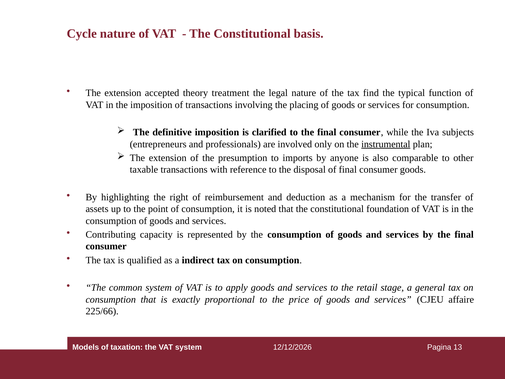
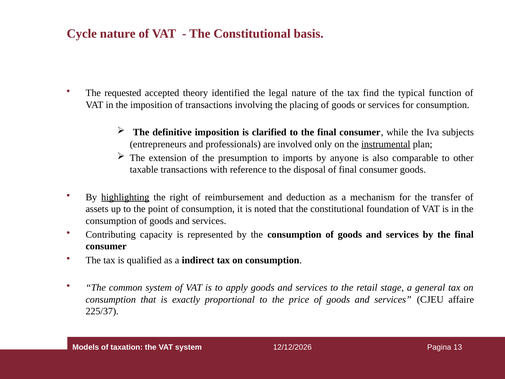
extension: extension -> requested (123, 93)
treatment: treatment -> identified (231, 93)
highlighting underline: none -> present (125, 197)
225/66: 225/66 -> 225/37 (102, 311)
